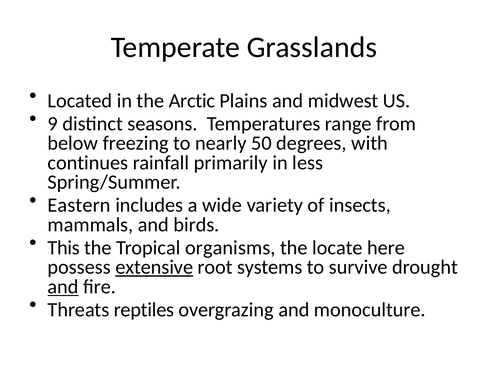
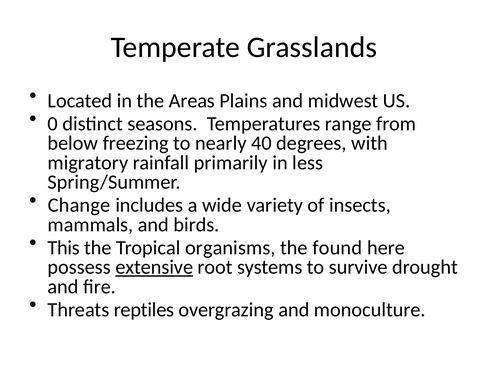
Arctic: Arctic -> Areas (192, 101)
9: 9 -> 0 (53, 124)
50: 50 -> 40 (261, 143)
continues: continues -> migratory (88, 163)
Eastern: Eastern -> Change (79, 205)
locate: locate -> found (337, 248)
and underline: present -> none (63, 287)
